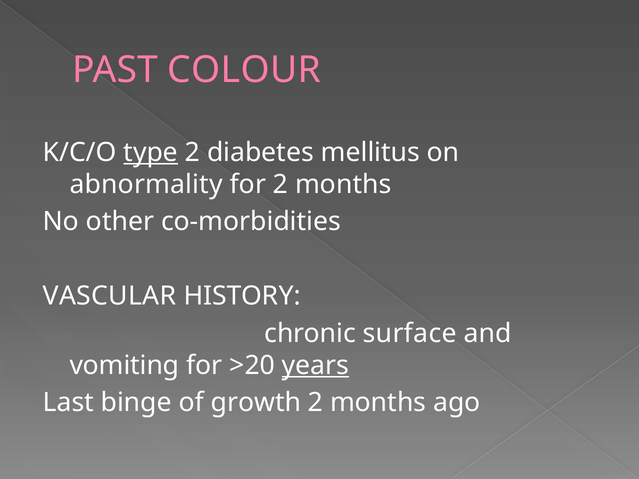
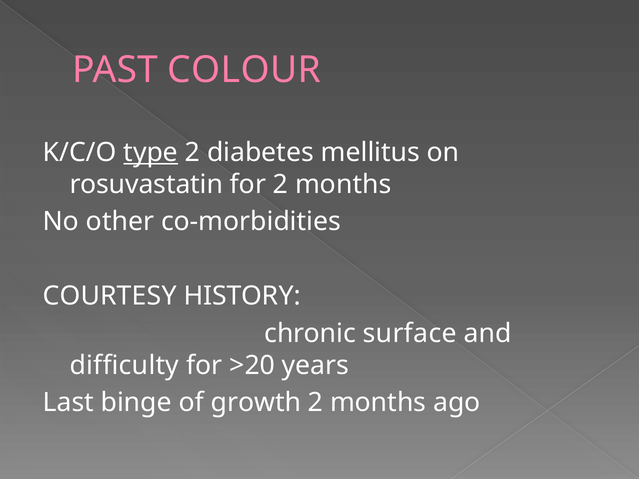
abnormality: abnormality -> rosuvastatin (146, 185)
VASCULAR: VASCULAR -> COURTESY (110, 296)
vomiting: vomiting -> difficulty (124, 366)
years underline: present -> none (315, 366)
